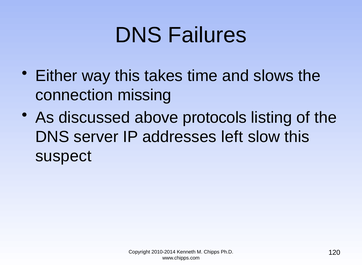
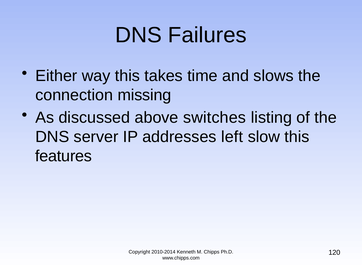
protocols: protocols -> switches (215, 118)
suspect: suspect -> features (64, 156)
